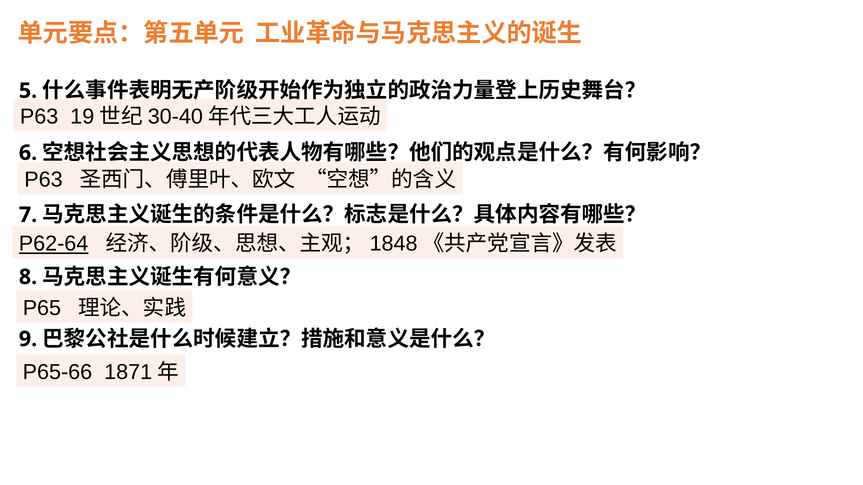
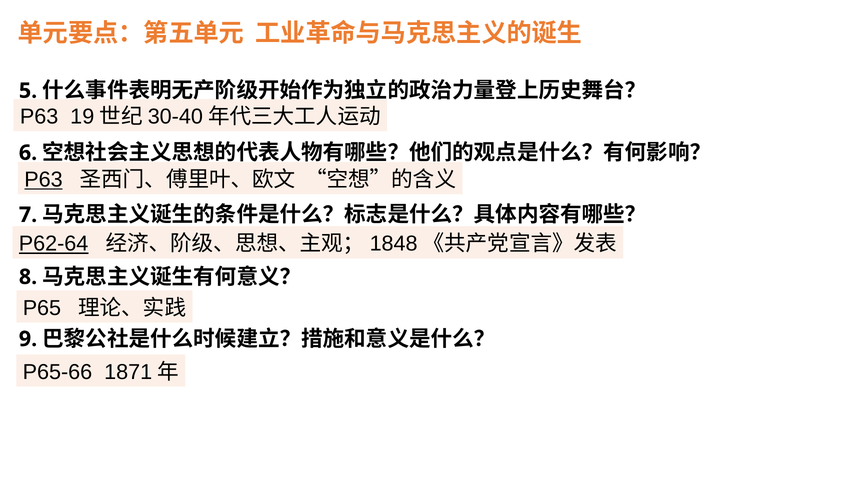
P63 underline: none -> present (43, 180)
